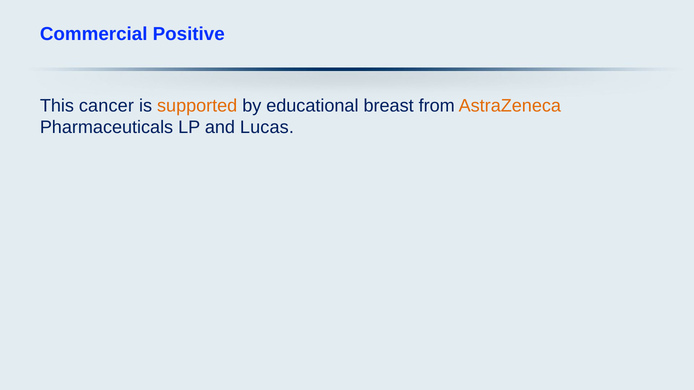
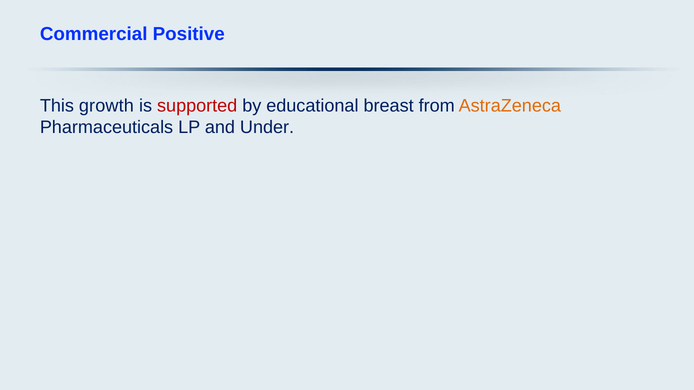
cancer: cancer -> growth (106, 106)
supported colour: orange -> red (197, 106)
Lucas: Lucas -> Under (267, 127)
